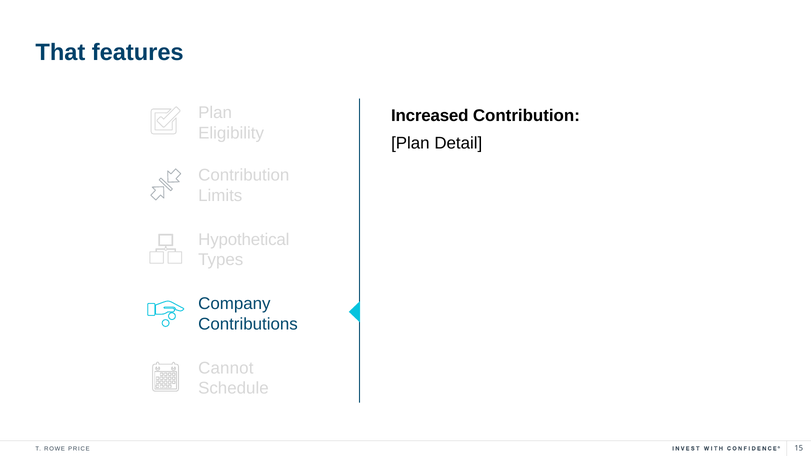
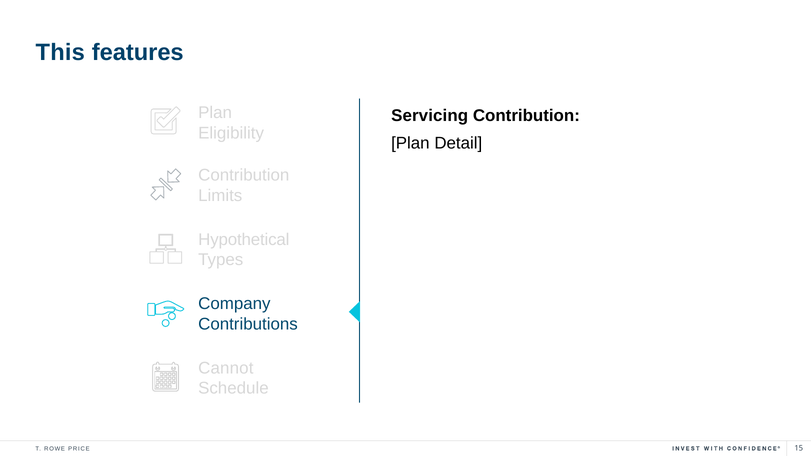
That: That -> This (60, 53)
Increased: Increased -> Servicing (430, 116)
